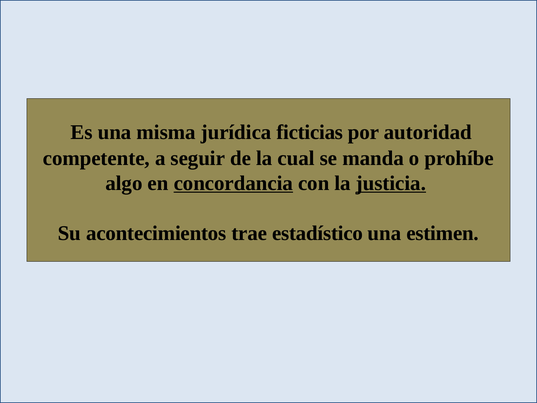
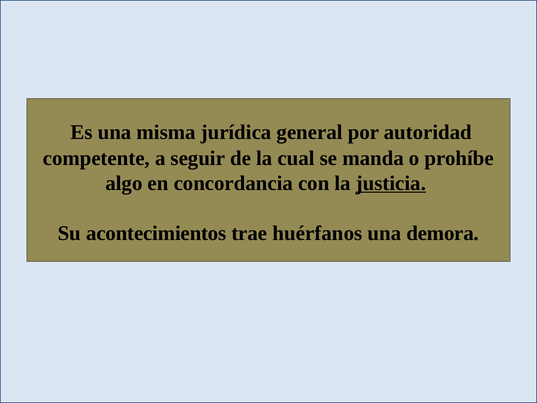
ficticias: ficticias -> general (310, 132)
concordancia underline: present -> none (233, 183)
estadístico: estadístico -> huérfanos (317, 233)
estimen: estimen -> demora (443, 233)
